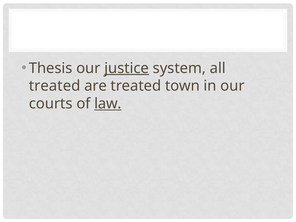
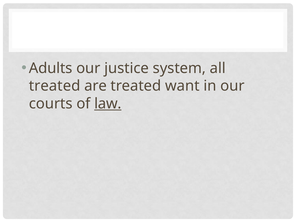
Thesis: Thesis -> Adults (51, 68)
justice underline: present -> none (127, 68)
town: town -> want (182, 86)
